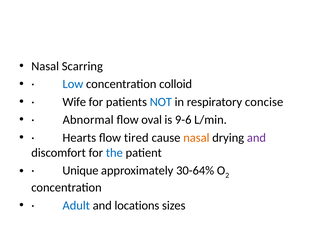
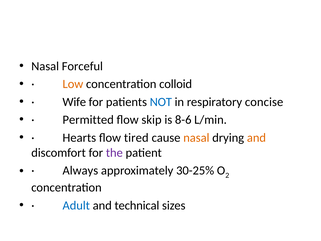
Scarring: Scarring -> Forceful (82, 66)
Low colour: blue -> orange (73, 84)
Abnormal: Abnormal -> Permitted (88, 120)
oval: oval -> skip (152, 120)
9-6: 9-6 -> 8-6 (183, 120)
and colour: purple -> orange (256, 138)
the colour: blue -> purple (114, 153)
Unique: Unique -> Always (80, 170)
30-64%: 30-64% -> 30-25% (195, 170)
locations: locations -> technical (137, 205)
